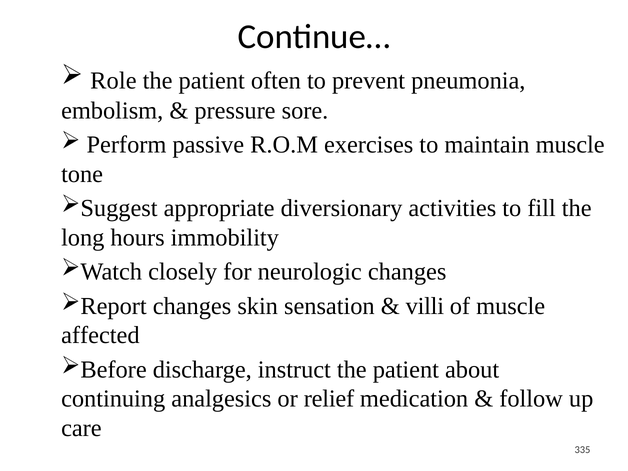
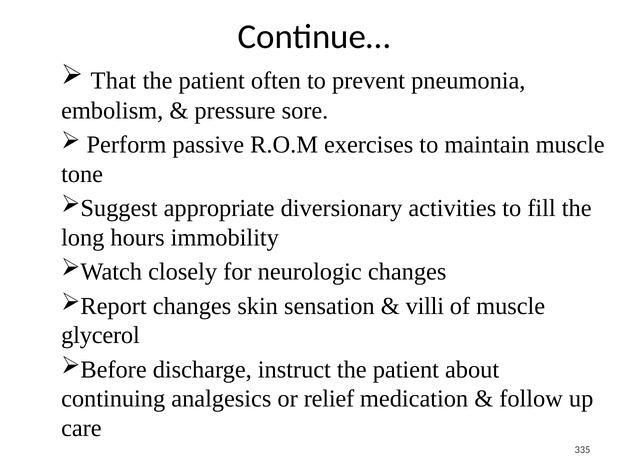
Role: Role -> That (113, 81)
affected: affected -> glycerol (100, 335)
